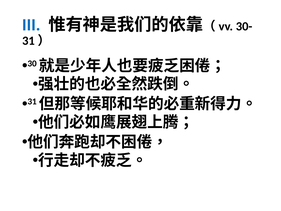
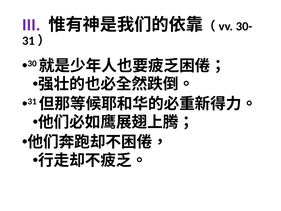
III colour: blue -> purple (31, 25)
